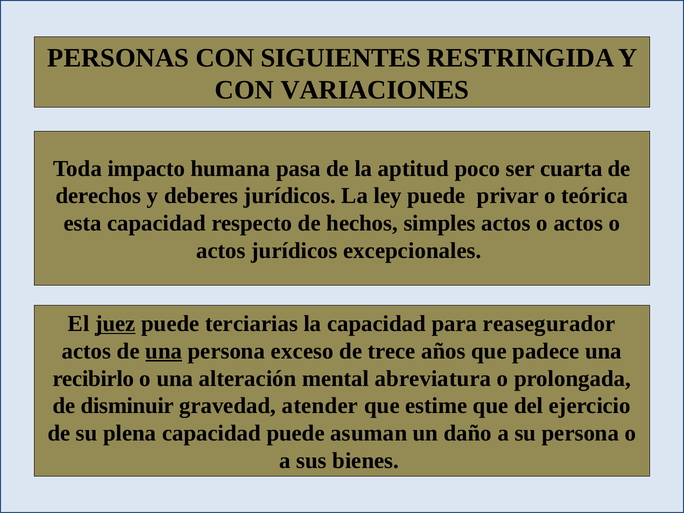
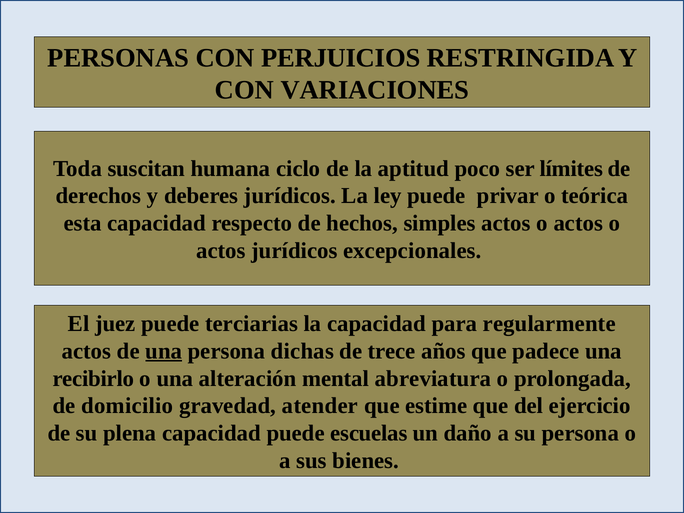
SIGUIENTES: SIGUIENTES -> PERJUICIOS (341, 58)
impacto: impacto -> suscitan (146, 169)
pasa: pasa -> ciclo (298, 169)
cuarta: cuarta -> límites (571, 169)
juez underline: present -> none (115, 324)
reasegurador: reasegurador -> regularmente (549, 324)
exceso: exceso -> dichas (302, 351)
disminuir: disminuir -> domicilio (127, 406)
asuman: asuman -> escuelas (369, 433)
